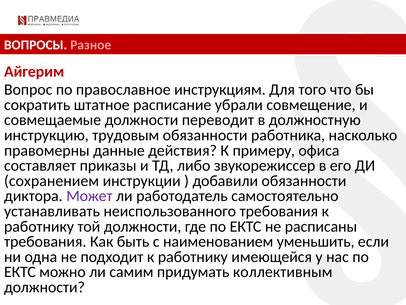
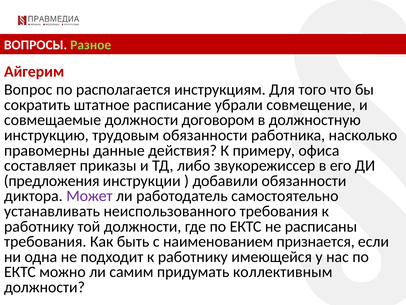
Разное colour: pink -> light green (91, 45)
православное: православное -> располагается (123, 90)
переводит: переводит -> договором (218, 120)
сохранением: сохранением -> предложения (52, 181)
уменьшить: уменьшить -> признается (316, 241)
